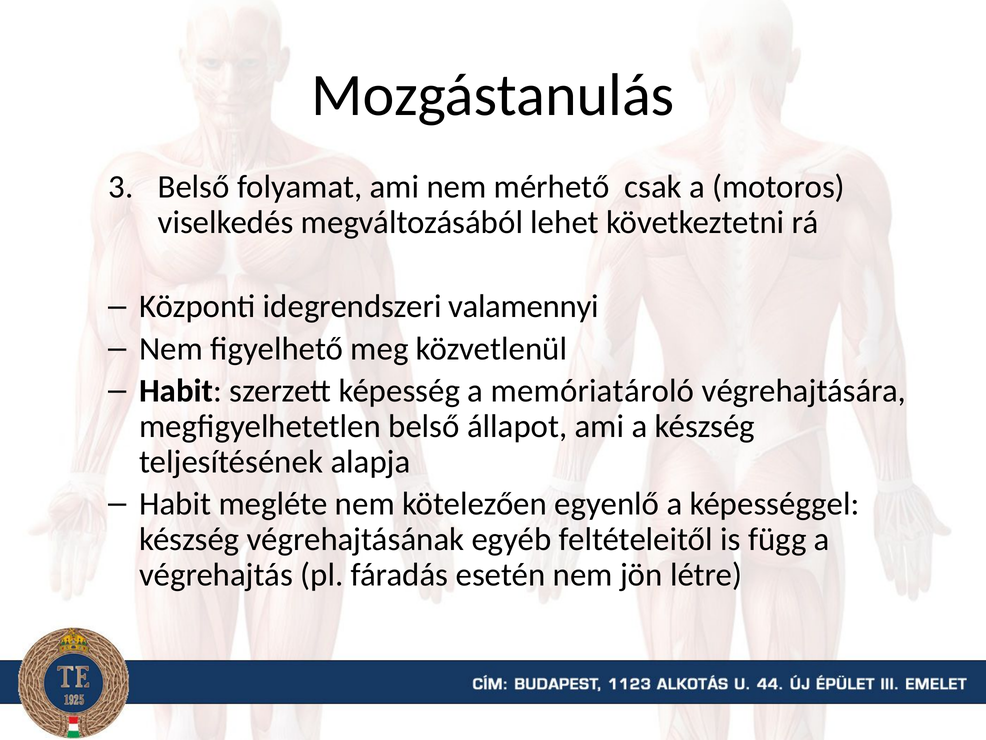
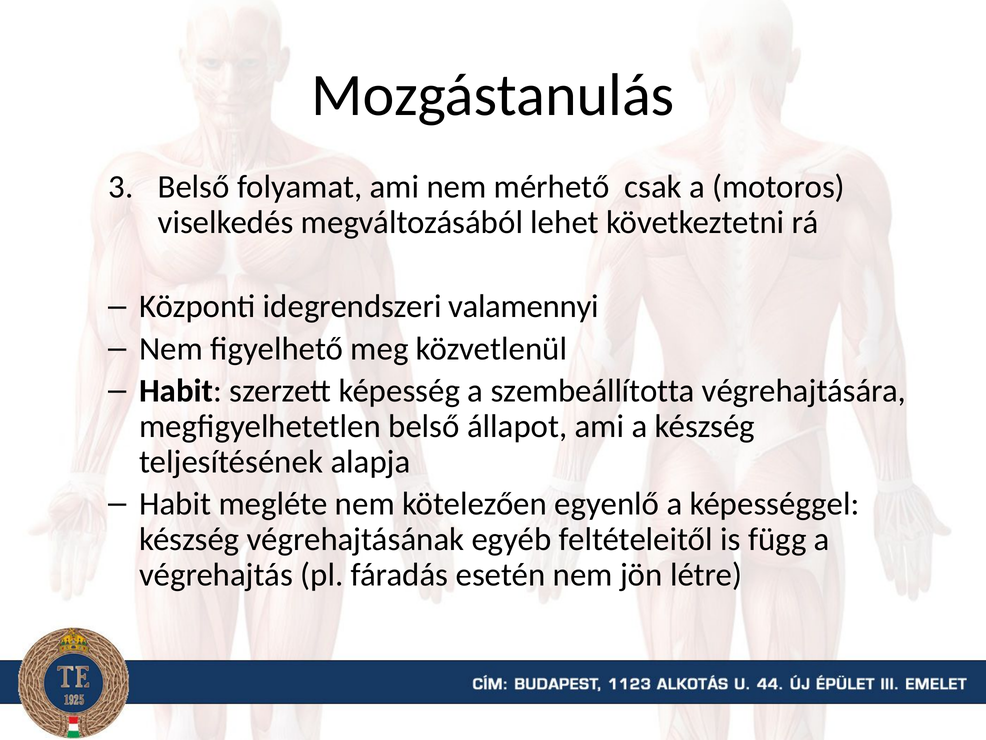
memóriatároló: memóriatároló -> szembeállította (593, 390)
